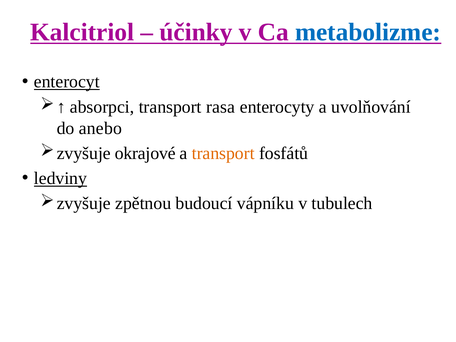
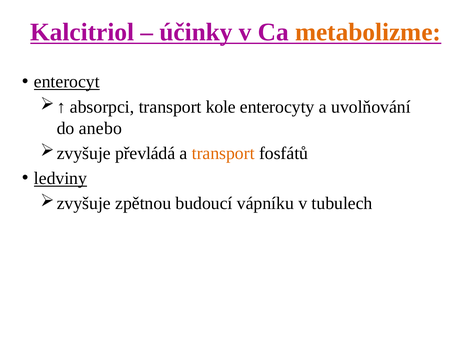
metabolizme colour: blue -> orange (368, 32)
rasa: rasa -> kole (221, 107)
okrajové: okrajové -> převládá (145, 153)
